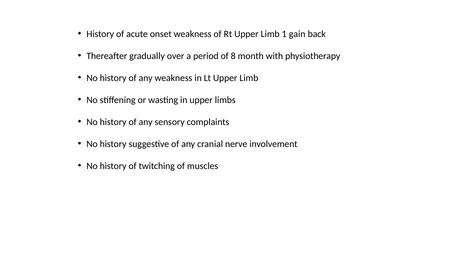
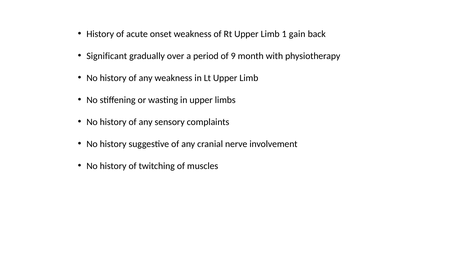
Thereafter: Thereafter -> Significant (107, 56)
8: 8 -> 9 (233, 56)
